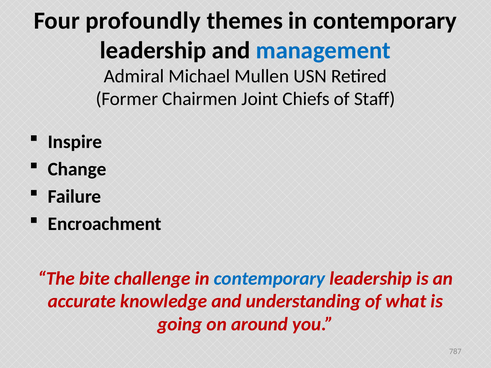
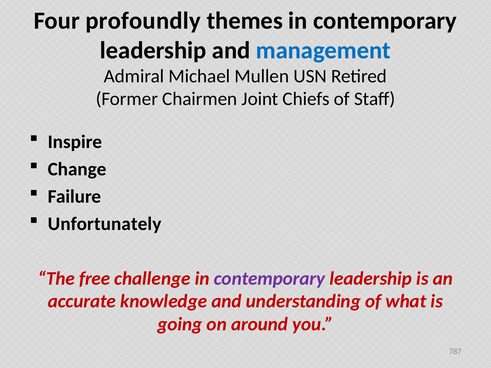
Encroachment: Encroachment -> Unfortunately (105, 224)
bite: bite -> free (95, 279)
contemporary colour: blue -> purple (270, 279)
